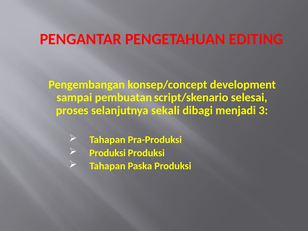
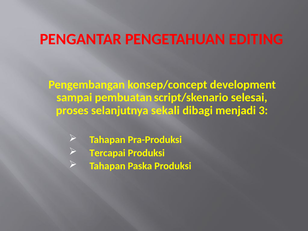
Produksi: Produksi -> Tercapai (107, 153)
